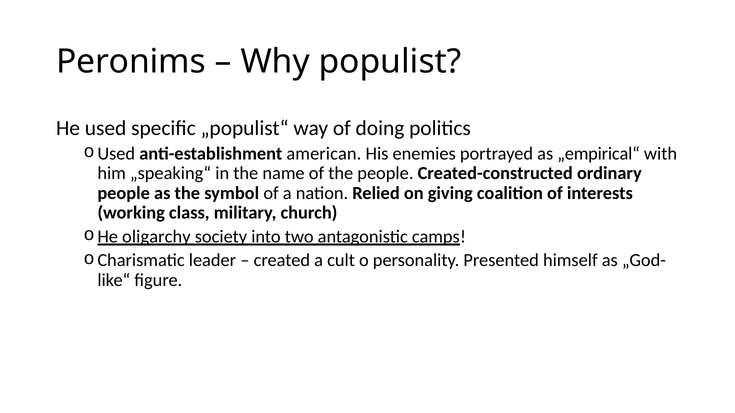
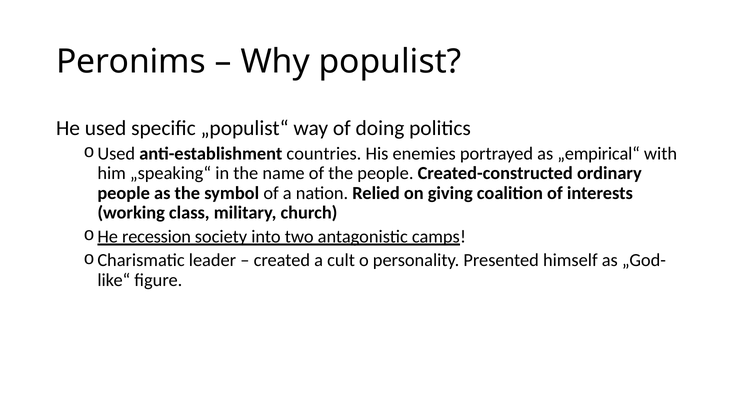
american: american -> countries (324, 154)
oligarchy: oligarchy -> recession (156, 237)
